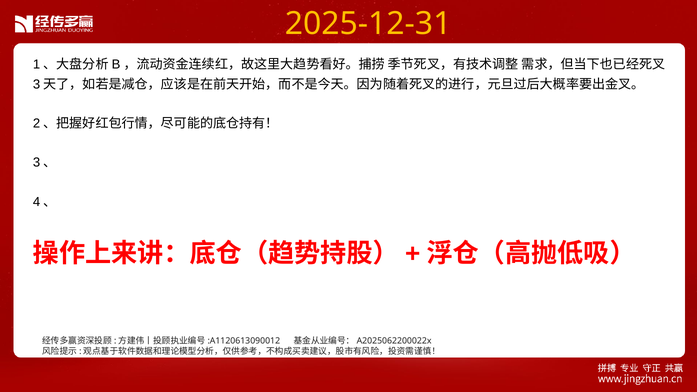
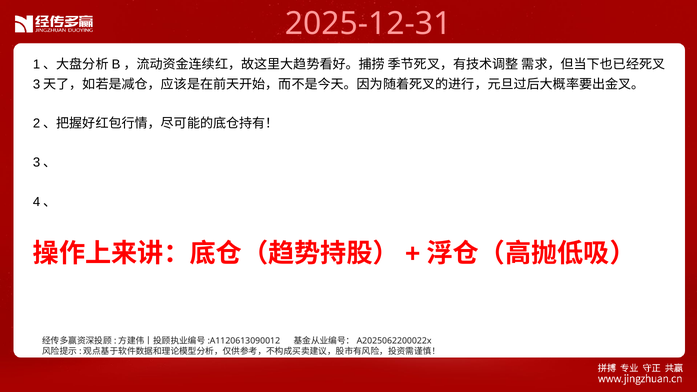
2025-12-31 colour: yellow -> pink (368, 24)
